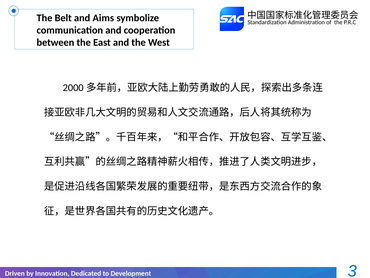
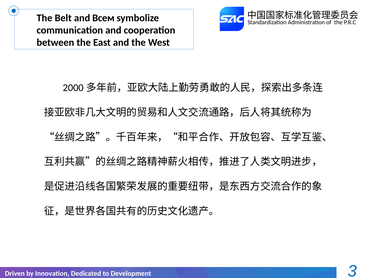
Aims: Aims -> Всем (103, 18)
